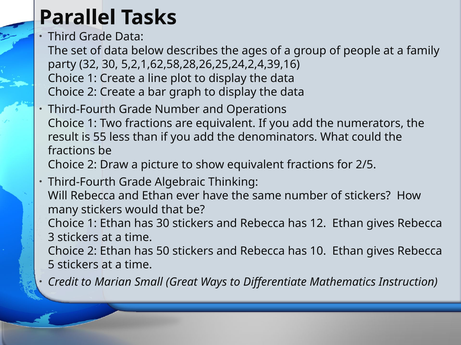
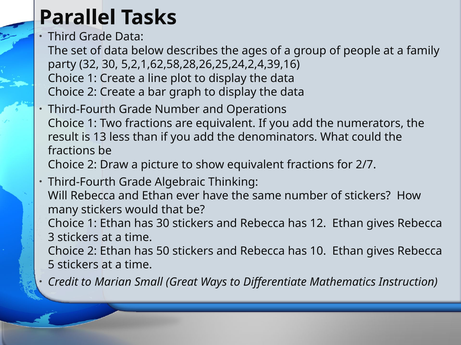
55: 55 -> 13 (100, 137)
2/5: 2/5 -> 2/7 (366, 165)
